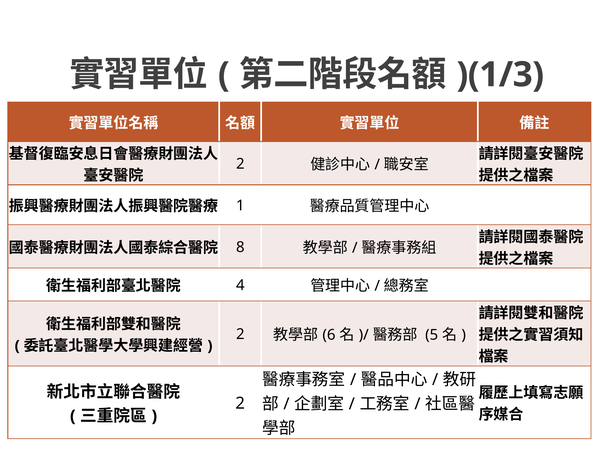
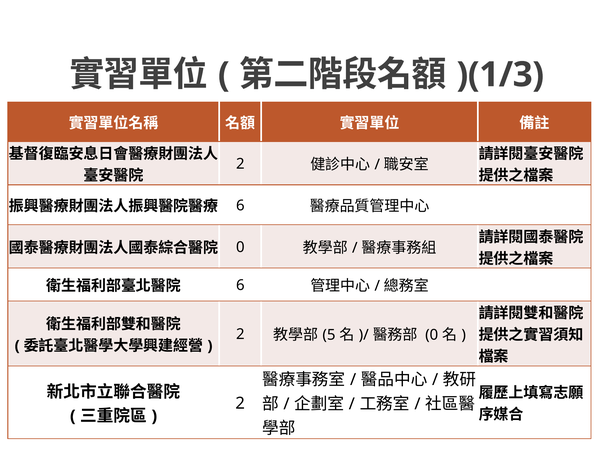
1: 1 -> 6 (240, 205)
8: 8 -> 0 (240, 247)
4: 4 -> 6 (240, 285)
6: 6 -> 5 (329, 335)
5: 5 -> 0 (432, 335)
